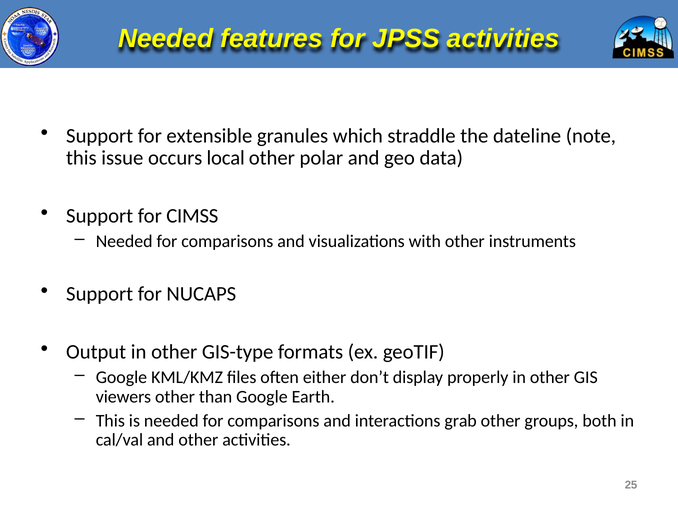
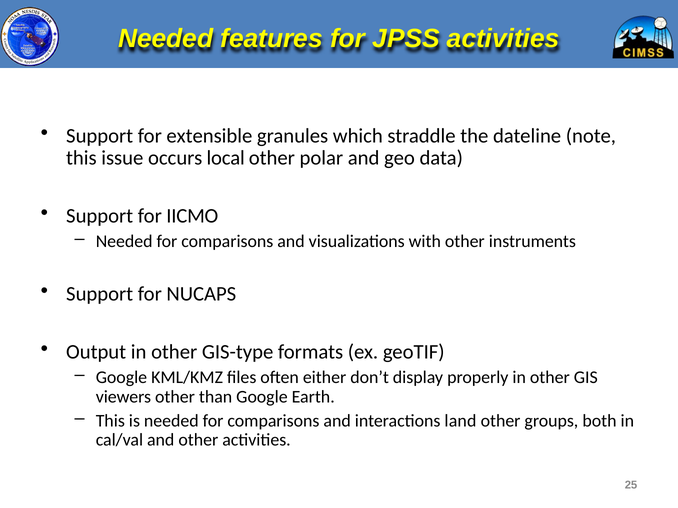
CIMSS: CIMSS -> IICMO (192, 216)
grab: grab -> land (460, 421)
